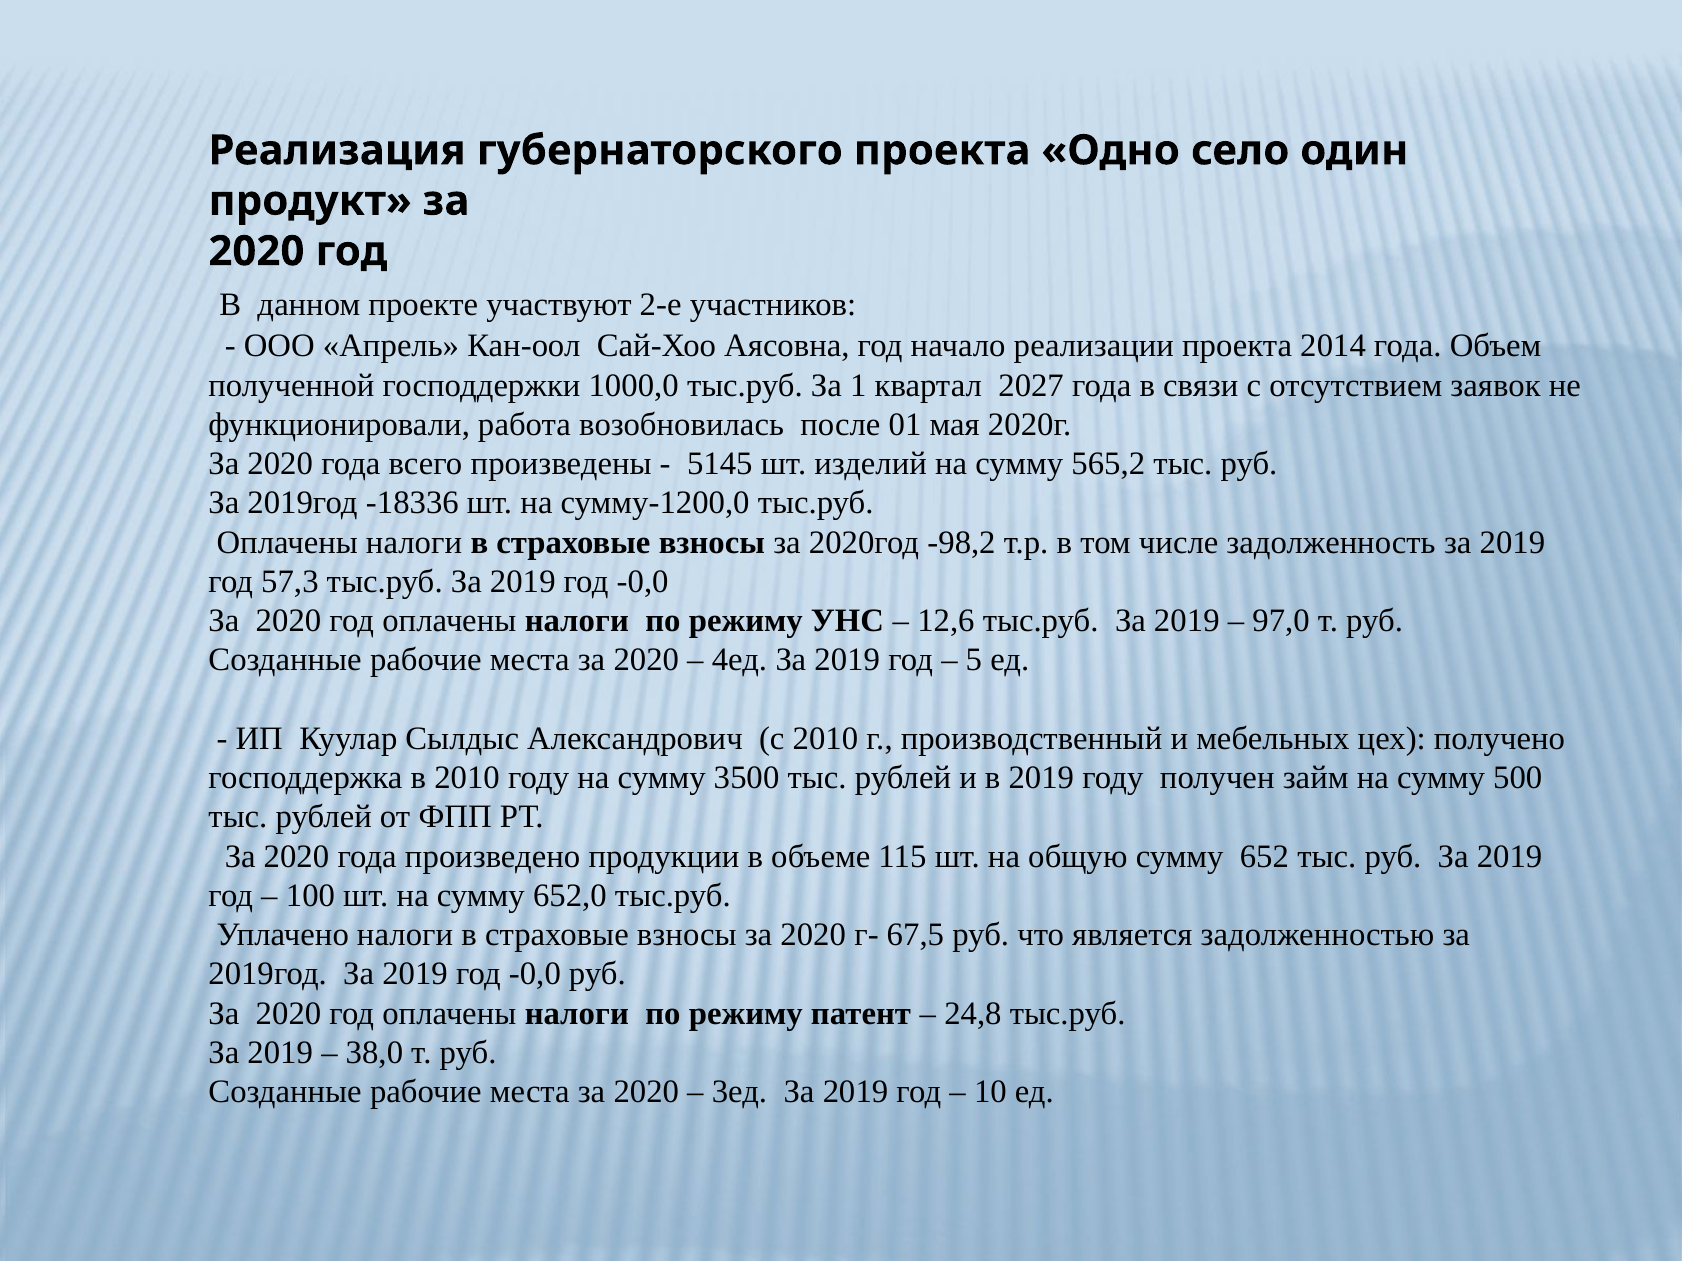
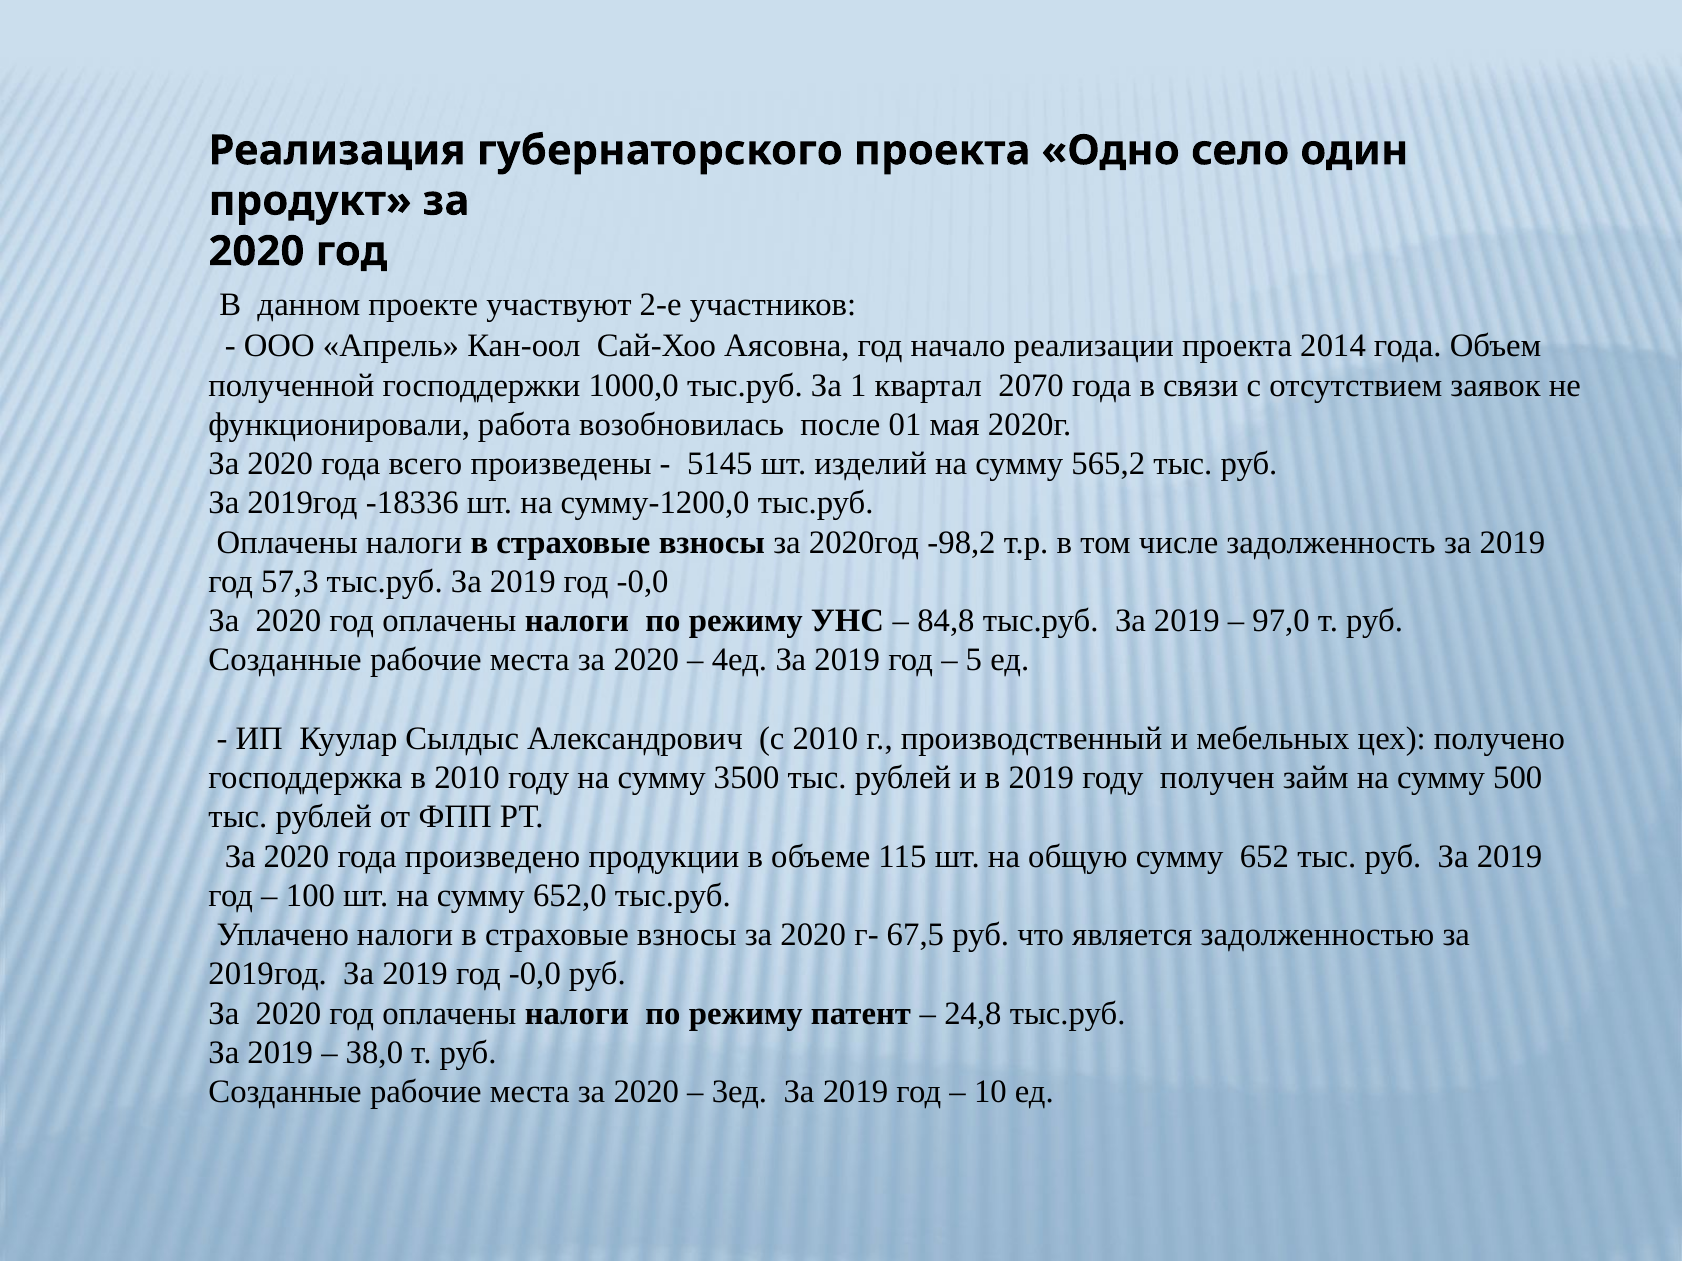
2027: 2027 -> 2070 (1031, 385)
12,6: 12,6 -> 84,8 (946, 621)
